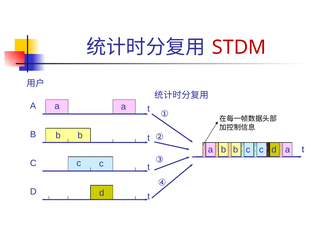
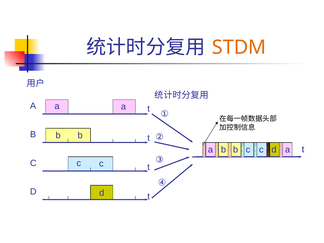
STDM colour: red -> orange (239, 47)
